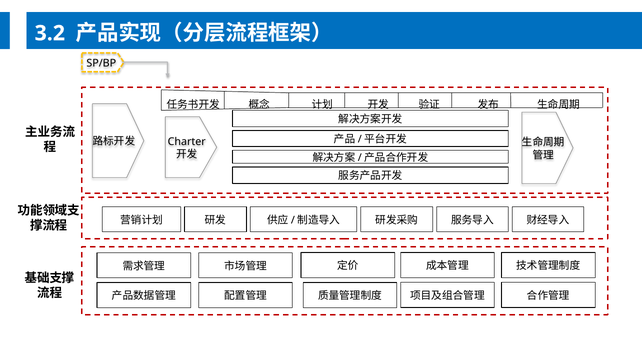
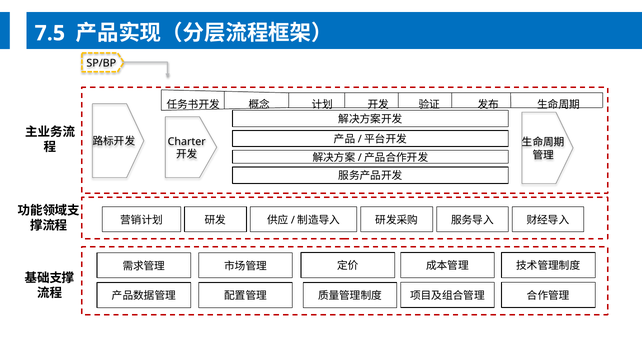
3.2: 3.2 -> 7.5 (50, 33)
